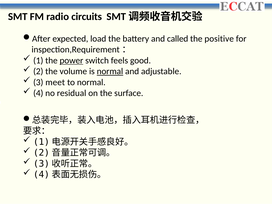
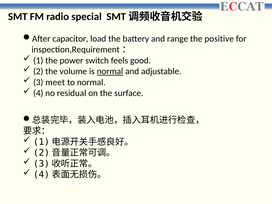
circuits: circuits -> special (87, 17)
expected: expected -> capacitor (70, 39)
called: called -> range (178, 39)
power underline: present -> none (71, 60)
